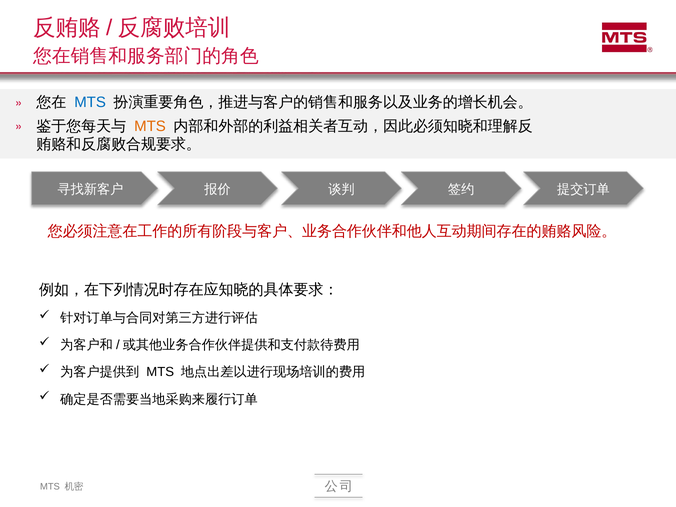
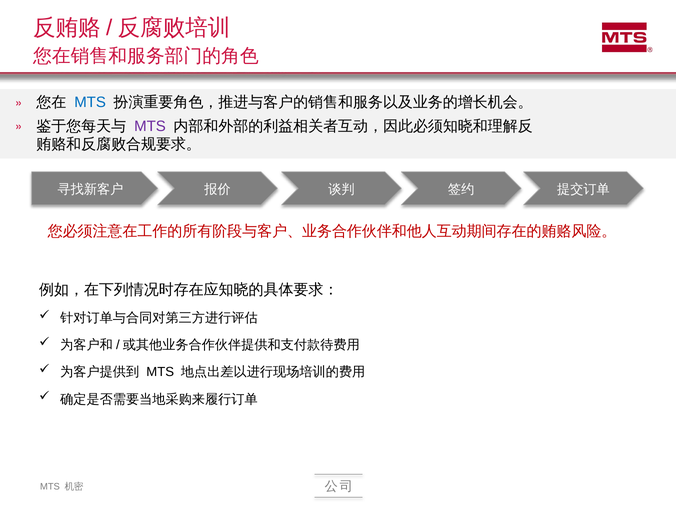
MTS colour: orange -> purple (150, 126)
